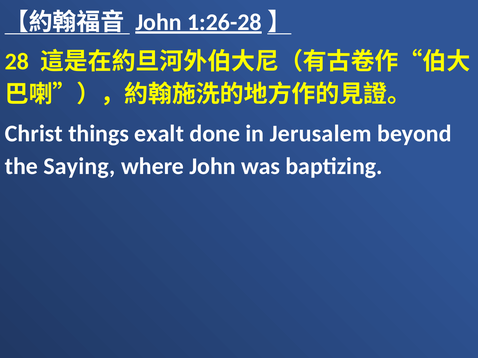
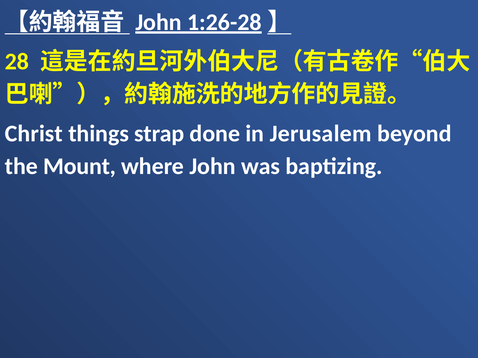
exalt: exalt -> strap (159, 134)
Saying: Saying -> Mount (80, 166)
